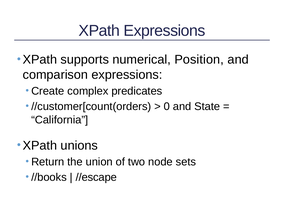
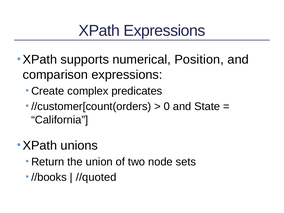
//escape: //escape -> //quoted (96, 177)
